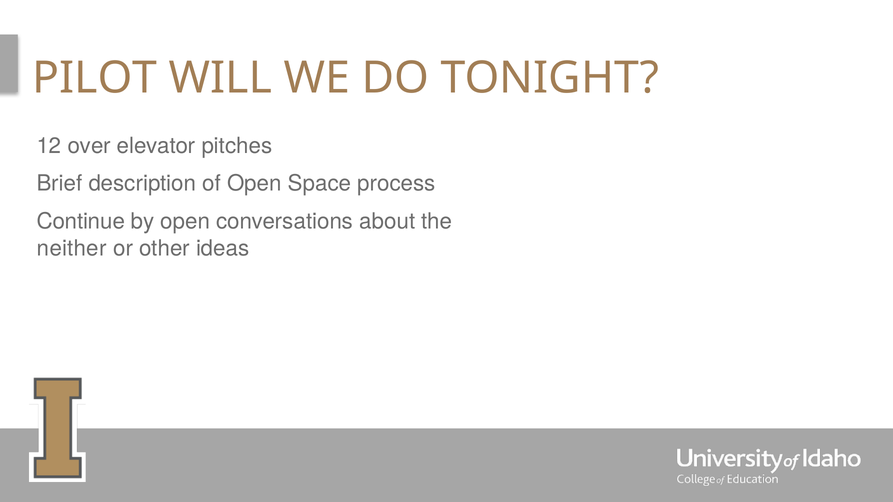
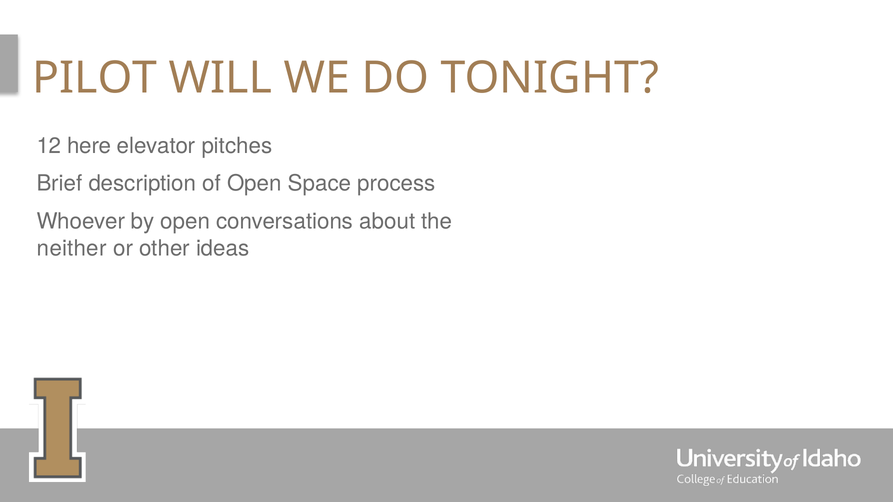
over: over -> here (89, 146)
Continue: Continue -> Whoever (81, 222)
